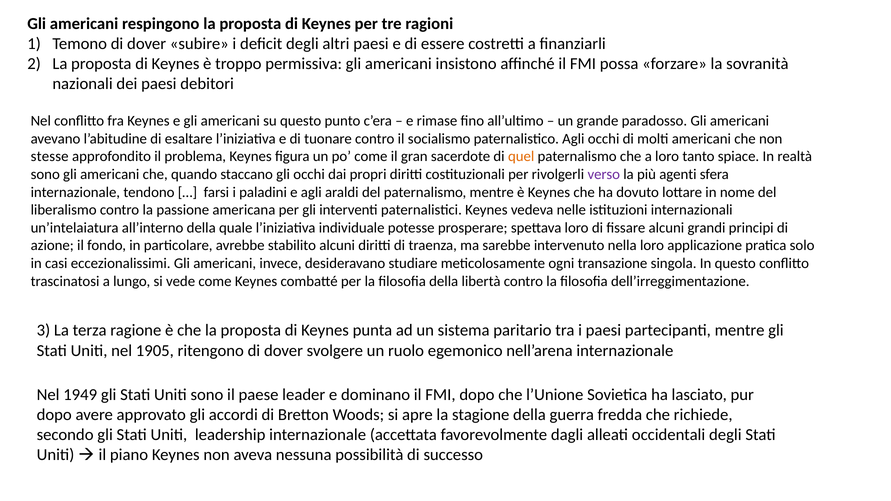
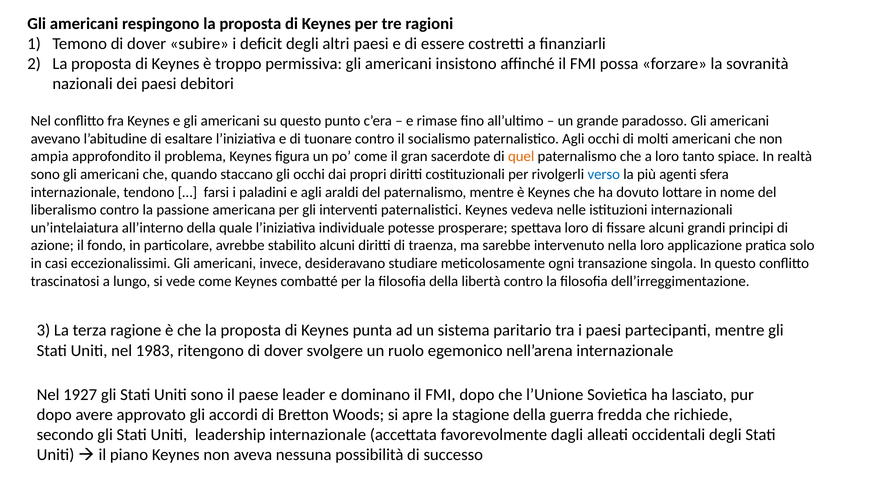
stesse: stesse -> ampia (50, 157)
verso colour: purple -> blue (604, 174)
1905: 1905 -> 1983 (155, 351)
1949: 1949 -> 1927 (80, 395)
